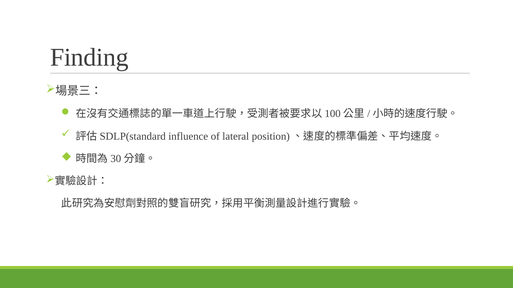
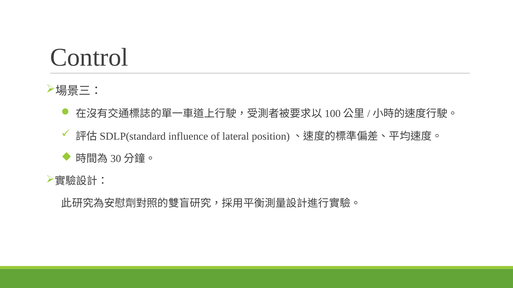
Finding: Finding -> Control (89, 57)
